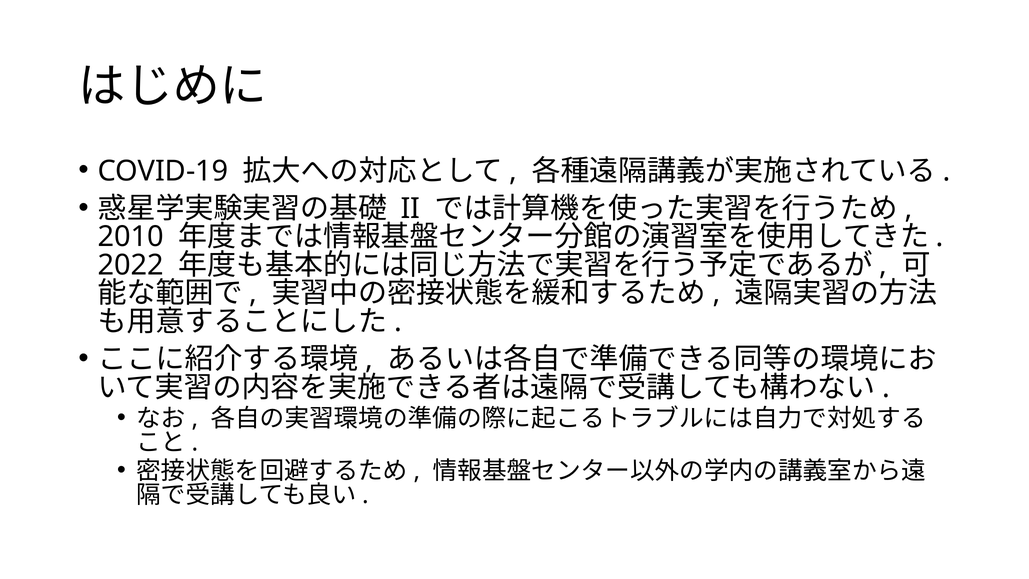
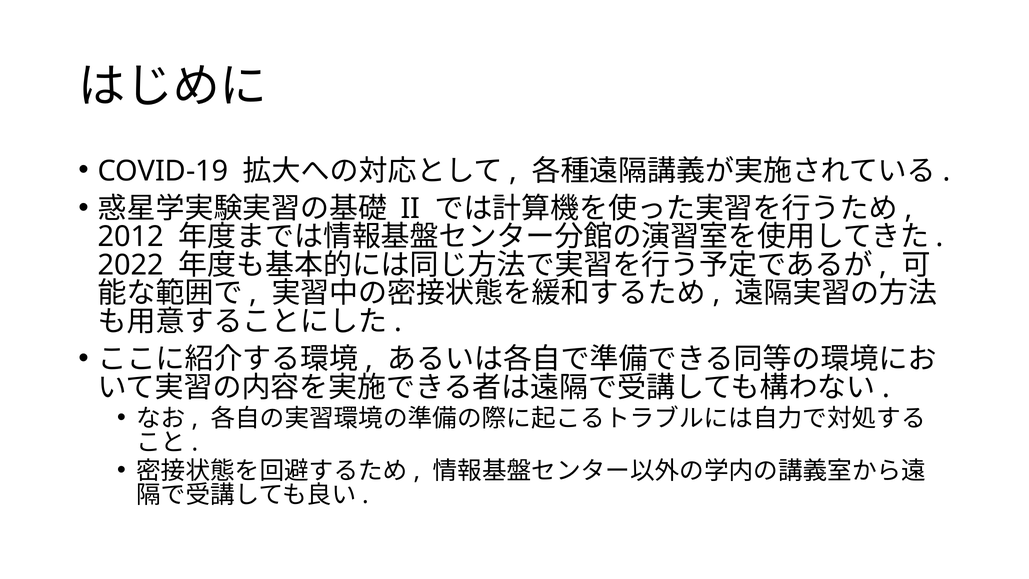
2010: 2010 -> 2012 (131, 237)
